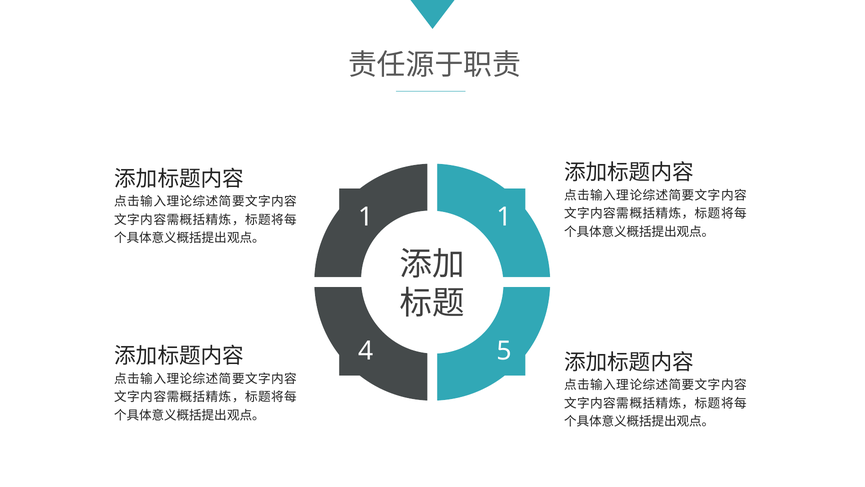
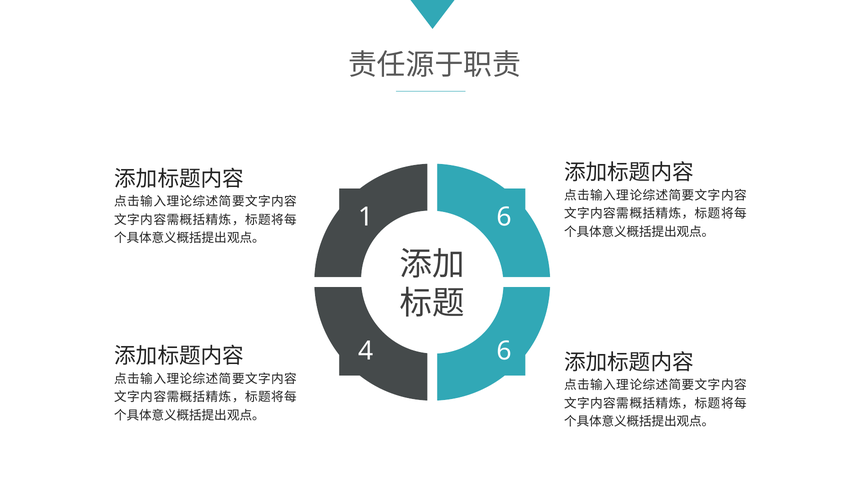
1 1: 1 -> 6 (504, 217)
4 5: 5 -> 6 (504, 351)
